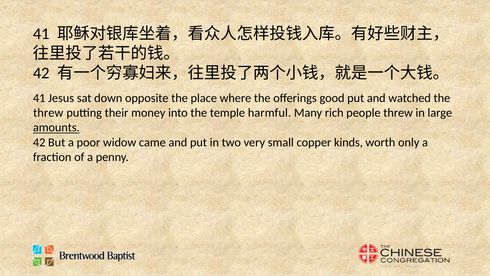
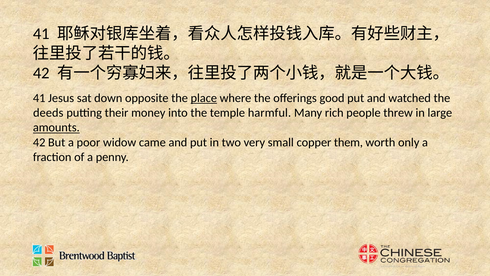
place underline: none -> present (204, 98)
threw: threw -> deeds (48, 113)
kinds: kinds -> them (348, 142)
